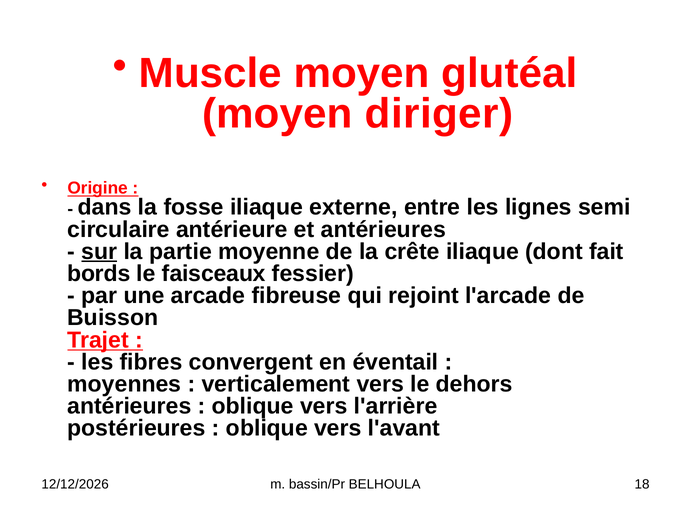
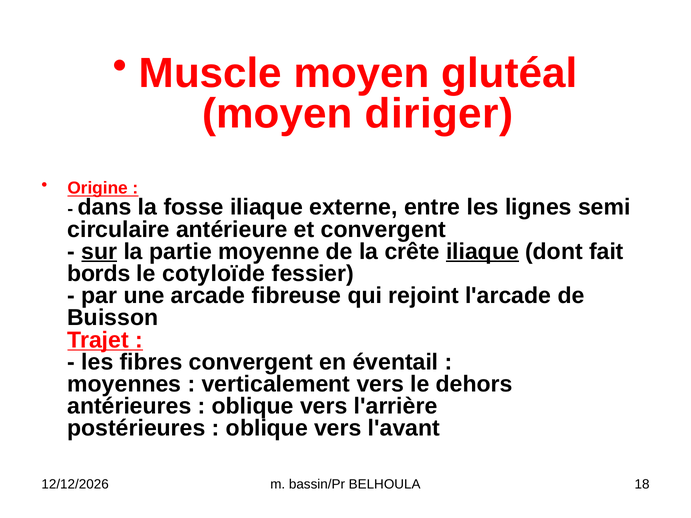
et antérieures: antérieures -> convergent (383, 230)
iliaque underline: none -> present (482, 252)
faisceaux: faisceaux -> cotyloïde (214, 274)
